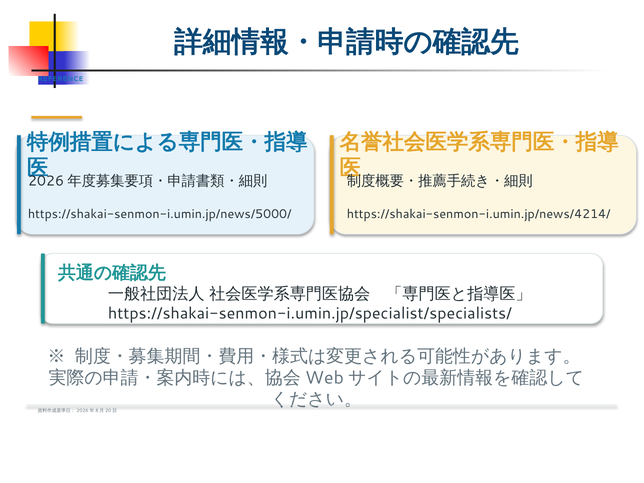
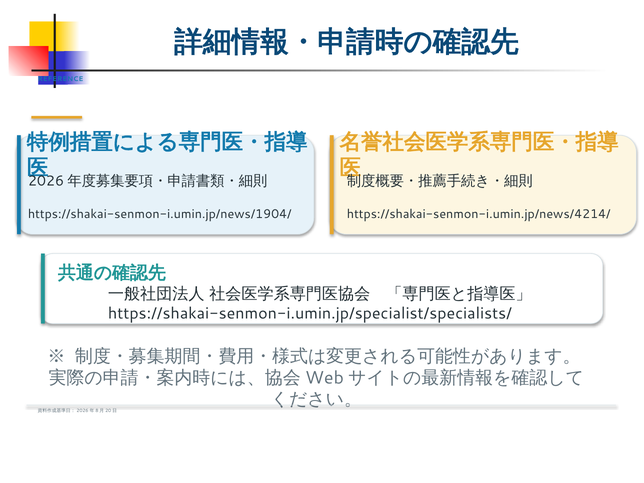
https://shakai-senmon-i.umin.jp/news/5000/: https://shakai-senmon-i.umin.jp/news/5000/ -> https://shakai-senmon-i.umin.jp/news/1904/ (160, 214)
